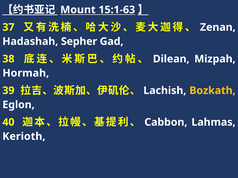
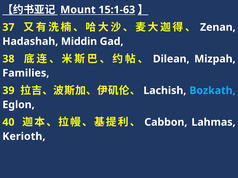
Sepher: Sepher -> Middin (79, 42)
Hormah: Hormah -> Families (26, 73)
Bozkath colour: yellow -> light blue (212, 91)
